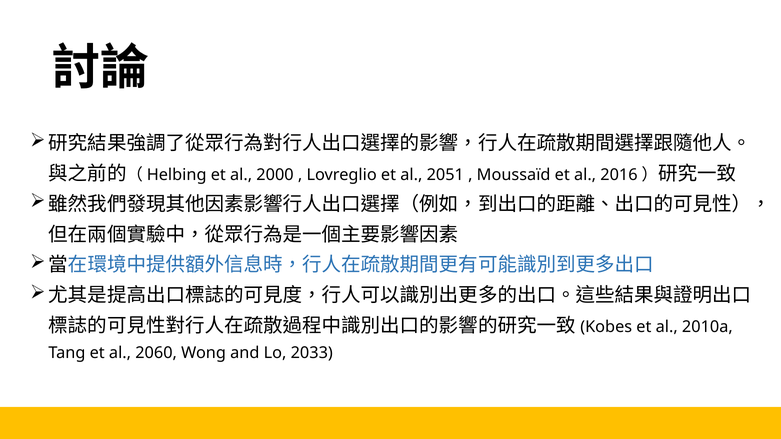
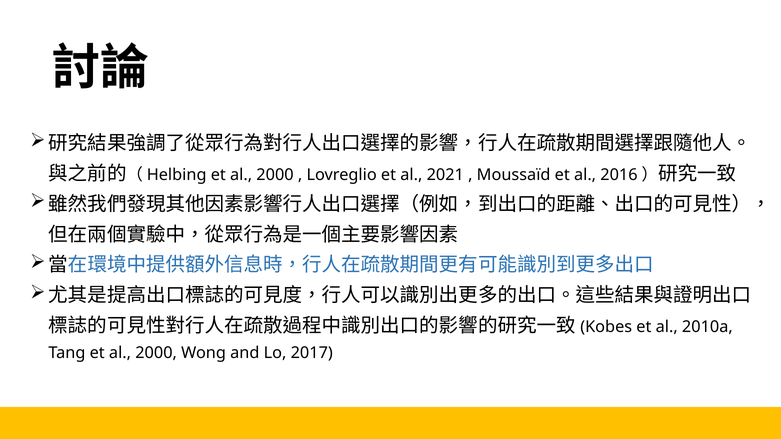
2051: 2051 -> 2021 (445, 175)
Tang et al 2060: 2060 -> 2000 (156, 353)
2033: 2033 -> 2017 (312, 353)
